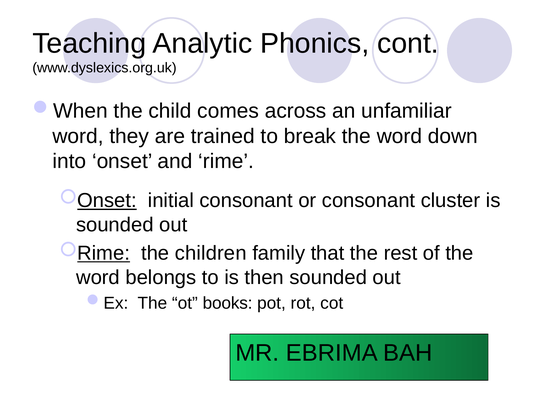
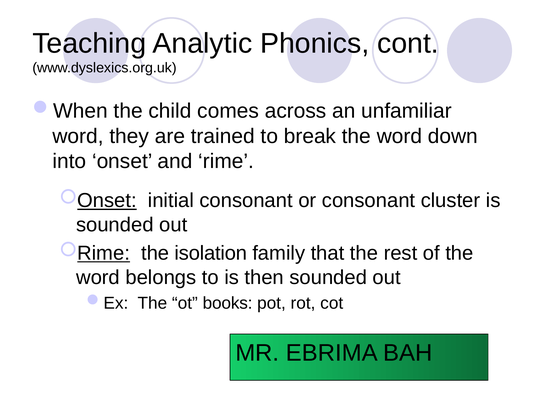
children: children -> isolation (211, 253)
